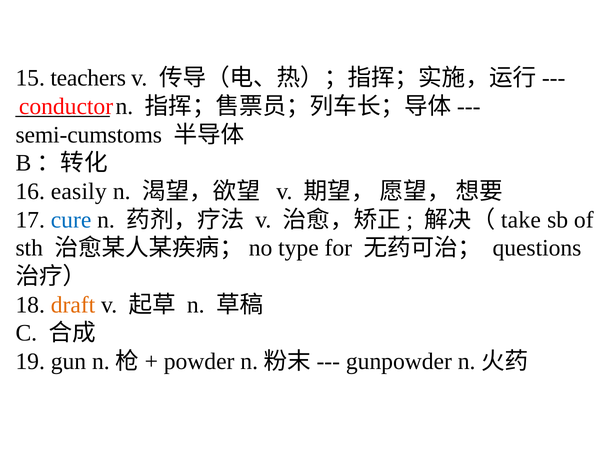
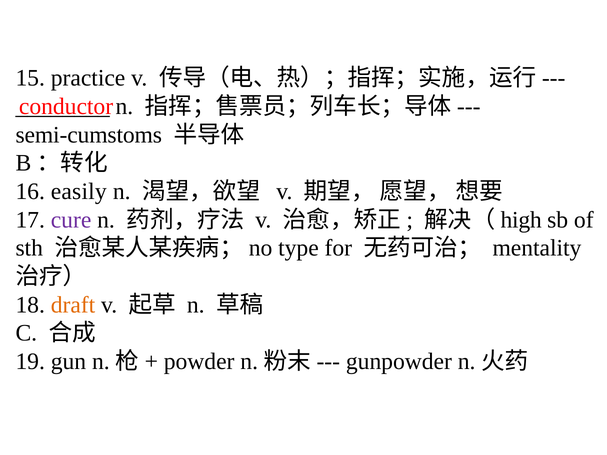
teachers: teachers -> practice (88, 78)
cure colour: blue -> purple (71, 220)
take: take -> high (521, 220)
questions: questions -> mentality (537, 248)
